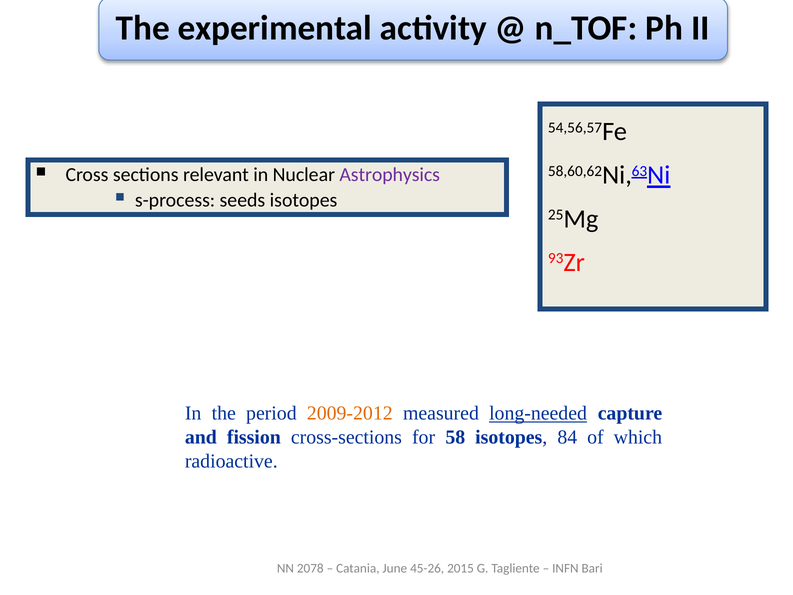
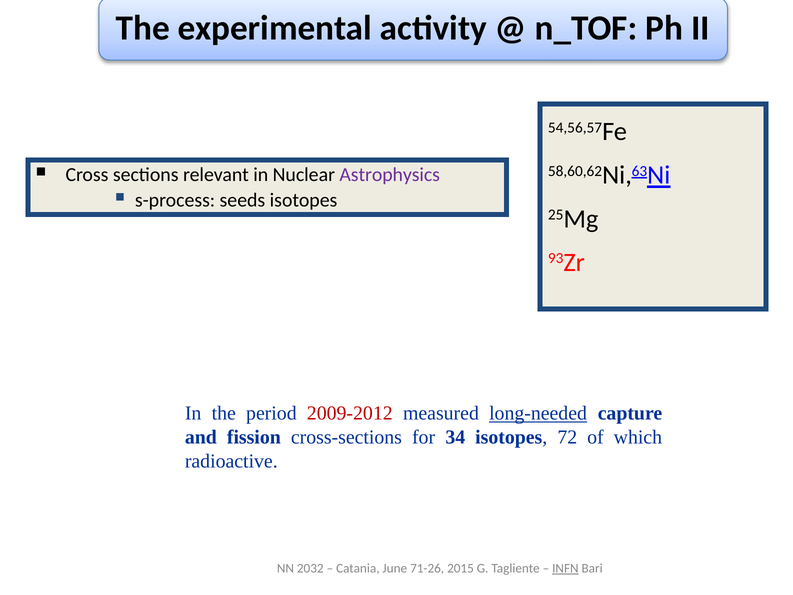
2009-2012 colour: orange -> red (350, 413)
58: 58 -> 34 (455, 437)
84: 84 -> 72 (567, 437)
2078: 2078 -> 2032 (310, 568)
45-26: 45-26 -> 71-26 (427, 568)
INFN underline: none -> present (565, 568)
